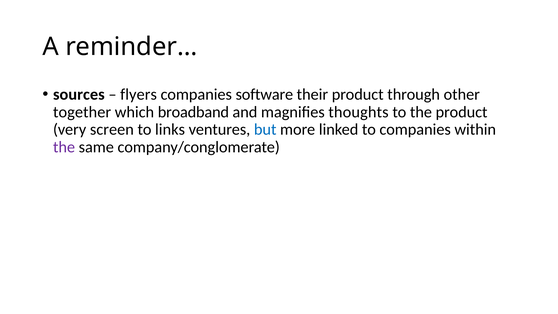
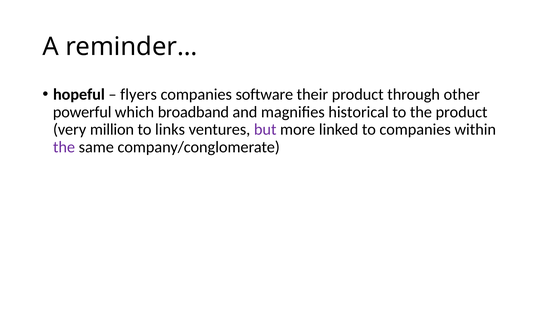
sources: sources -> hopeful (79, 94)
together: together -> powerful (82, 112)
thoughts: thoughts -> historical (359, 112)
screen: screen -> million (112, 130)
but colour: blue -> purple (265, 130)
